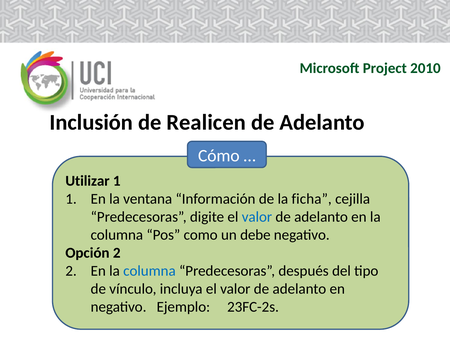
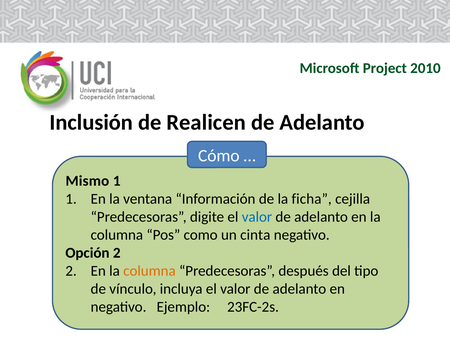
Utilizar: Utilizar -> Mismo (87, 181)
debe: debe -> cinta (255, 235)
columna colour: blue -> orange (149, 271)
